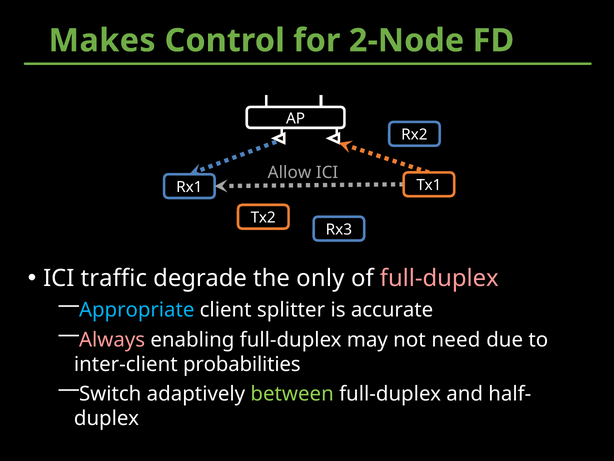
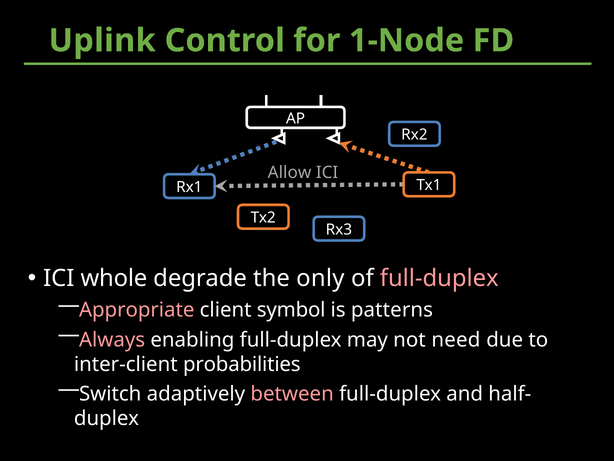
Makes: Makes -> Uplink (102, 41)
2-Node: 2-Node -> 1-Node (407, 41)
traffic: traffic -> whole (114, 278)
Appropriate colour: light blue -> pink (137, 310)
splitter: splitter -> symbol (291, 310)
accurate: accurate -> patterns (392, 310)
between colour: light green -> pink (292, 394)
